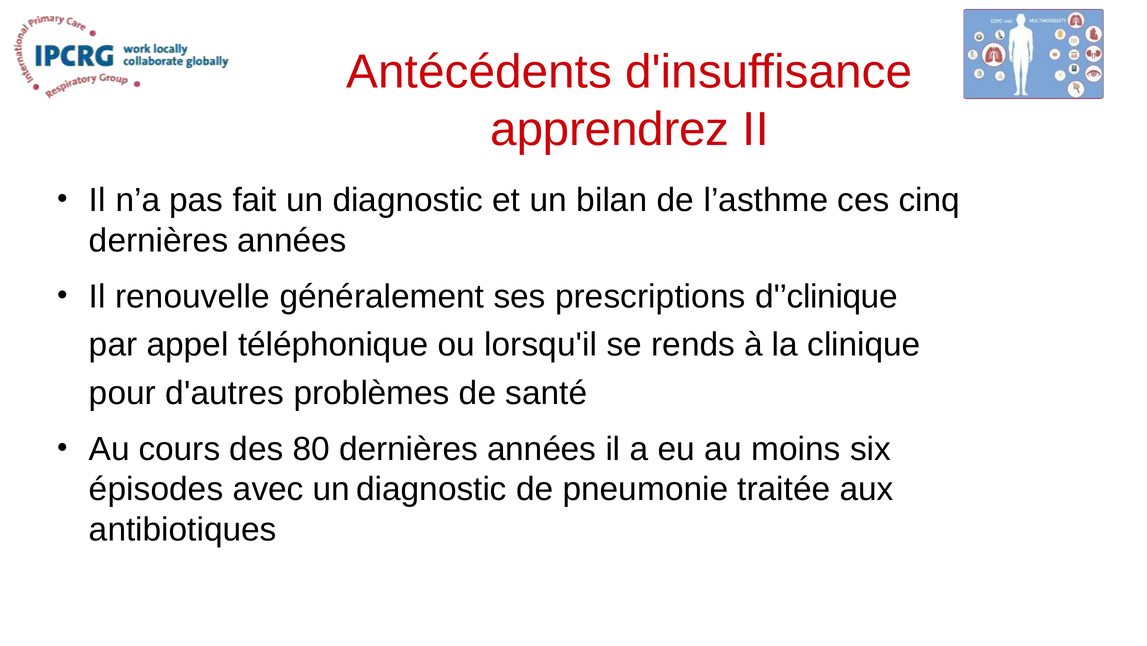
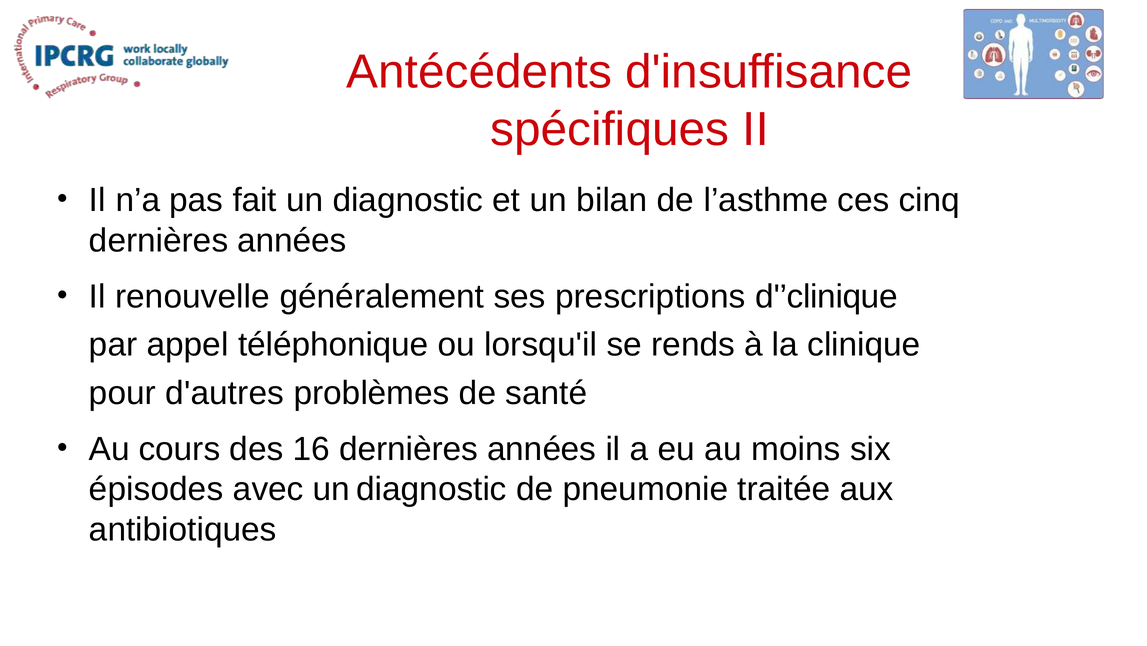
apprendrez: apprendrez -> spécifiques (610, 130)
80: 80 -> 16 (311, 449)
